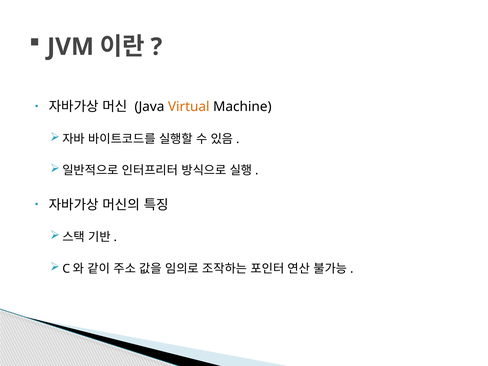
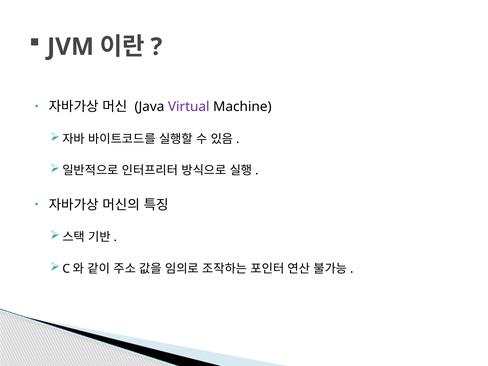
Virtual colour: orange -> purple (189, 107)
